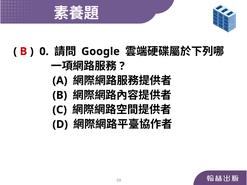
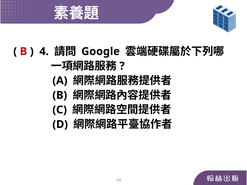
0: 0 -> 4 (44, 52)
